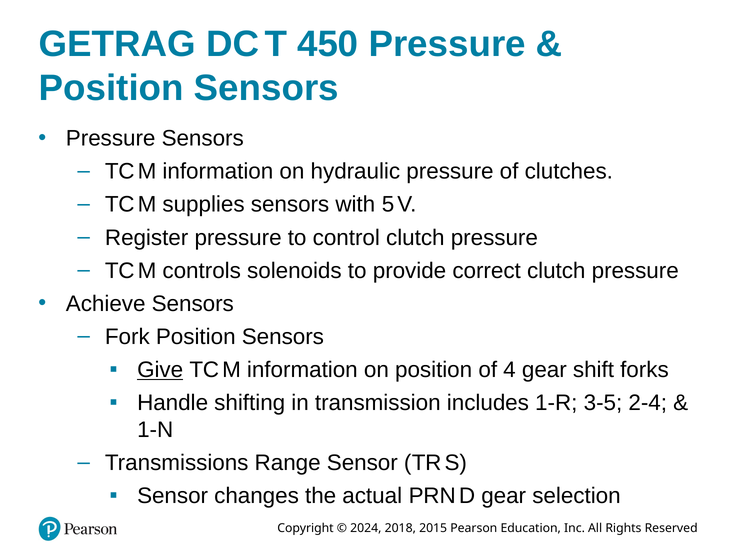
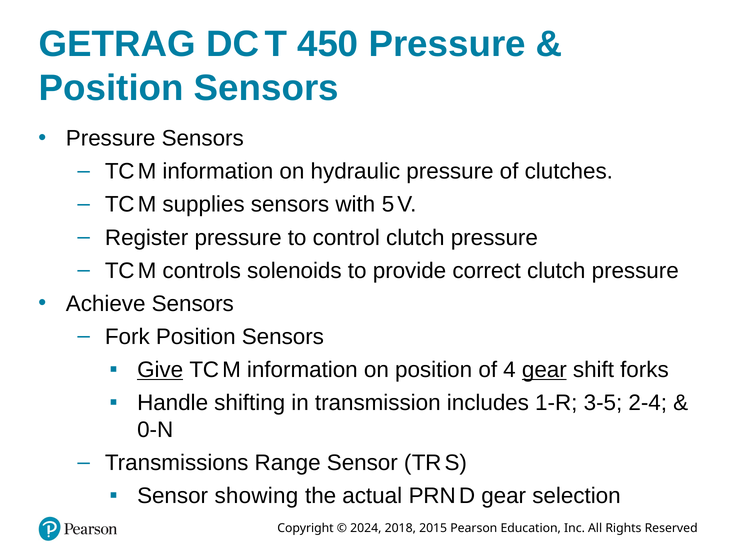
gear underline: none -> present (544, 370)
1-N: 1-N -> 0-N (155, 430)
changes: changes -> showing (256, 496)
